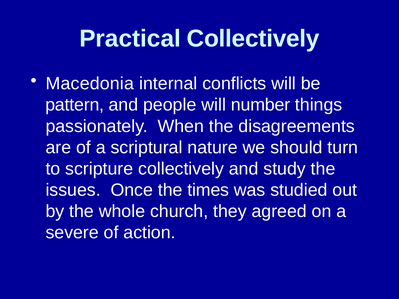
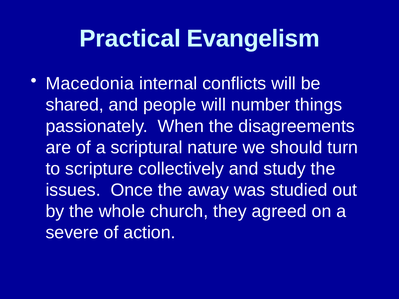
Practical Collectively: Collectively -> Evangelism (253, 39)
pattern: pattern -> shared (75, 105)
times: times -> away (208, 190)
